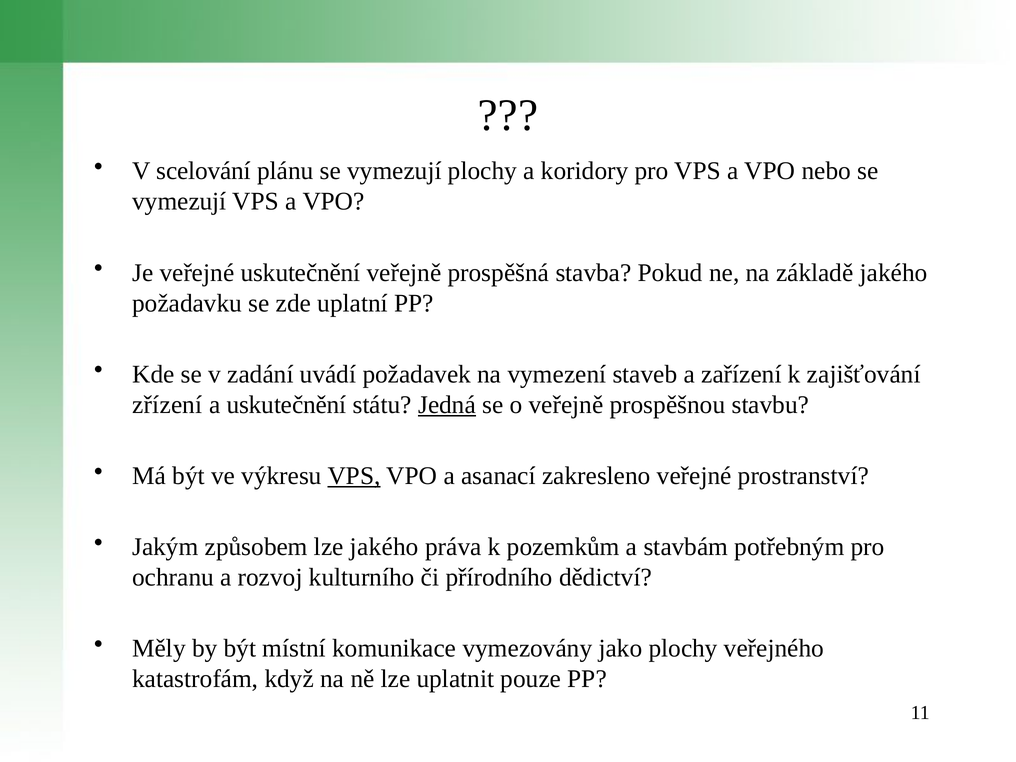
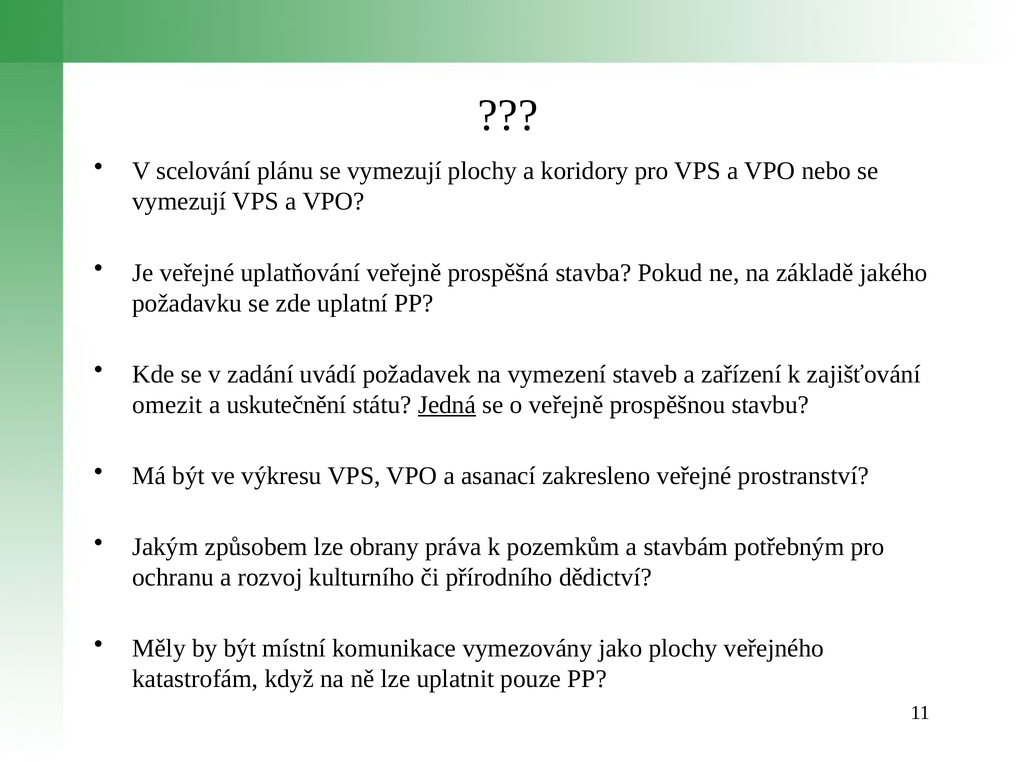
veřejné uskutečnění: uskutečnění -> uplatňování (300, 273)
zřízení: zřízení -> omezit (167, 405)
VPS underline: present -> none (354, 476)
lze jakého: jakého -> obrany (385, 547)
